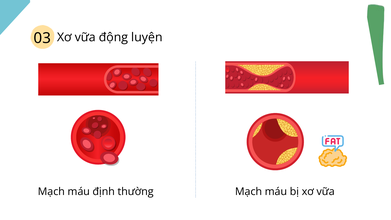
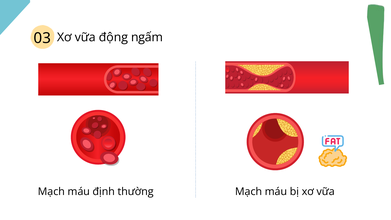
luyện: luyện -> ngấm (147, 37)
